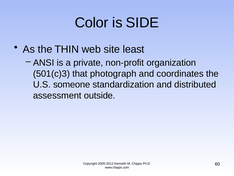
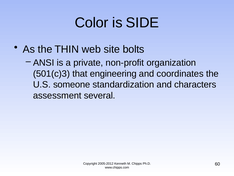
least: least -> bolts (134, 49)
photograph: photograph -> engineering (113, 73)
distributed: distributed -> characters (195, 84)
outside: outside -> several (100, 95)
